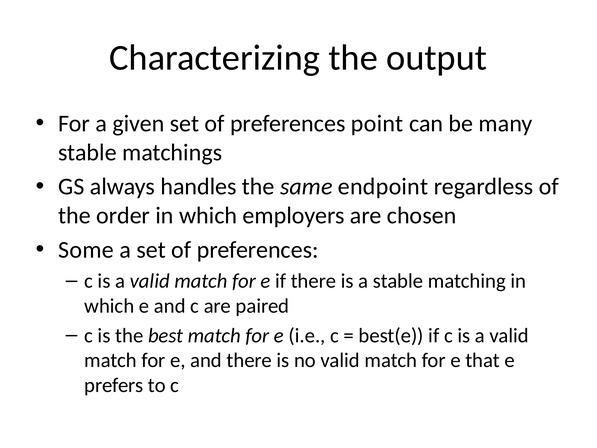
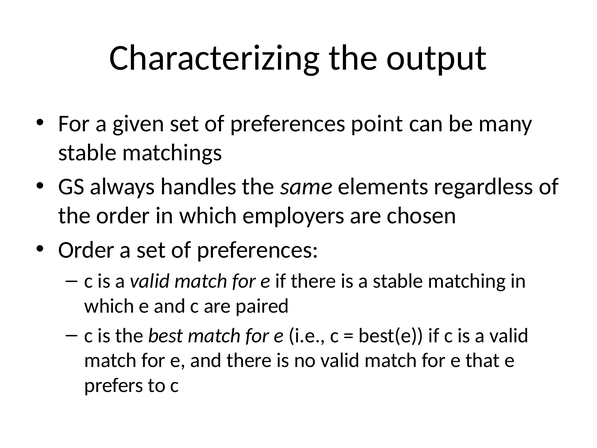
endpoint: endpoint -> elements (383, 187)
Some: Some -> Order (86, 250)
